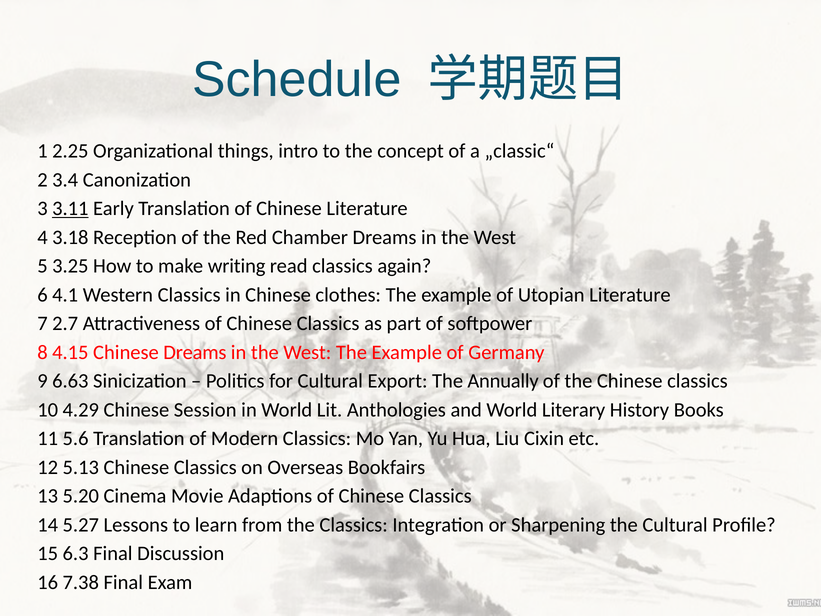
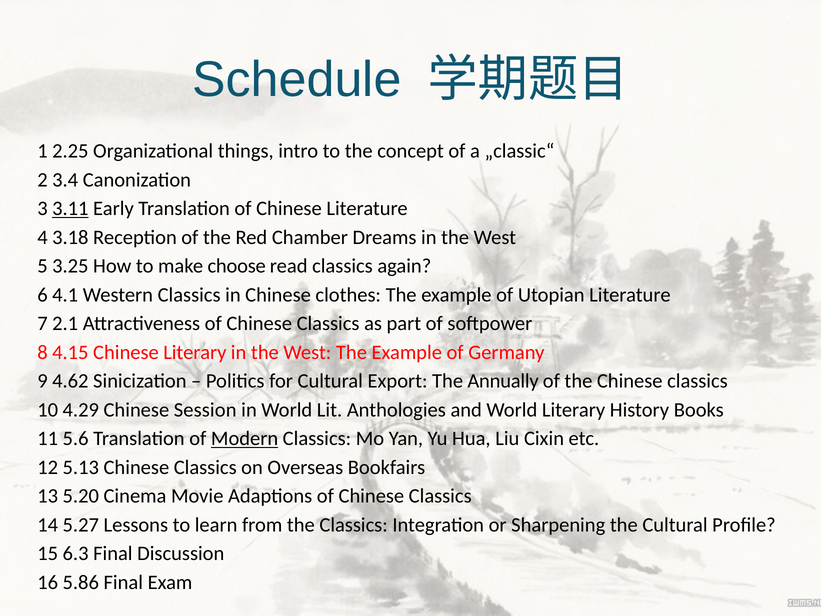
writing: writing -> choose (237, 266)
2.7: 2.7 -> 2.1 (65, 324)
Chinese Dreams: Dreams -> Literary (195, 352)
6.63: 6.63 -> 4.62 (70, 381)
Modern underline: none -> present (245, 439)
7.38: 7.38 -> 5.86 (81, 582)
